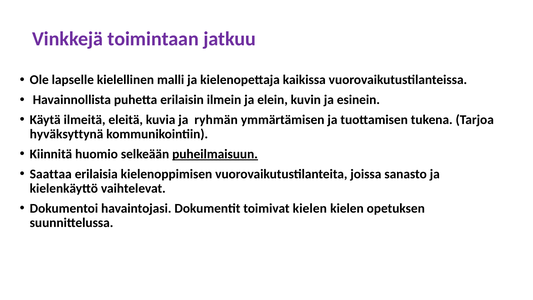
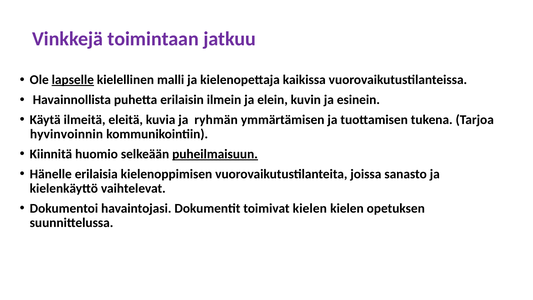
lapselle underline: none -> present (73, 80)
hyväksyttynä: hyväksyttynä -> hyvinvoinnin (66, 134)
Saattaa: Saattaa -> Hänelle (51, 174)
